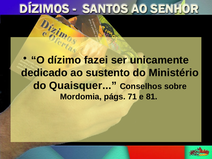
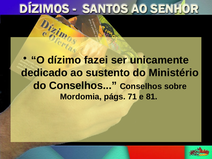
do Quaisquer: Quaisquer -> Conselhos (83, 86)
